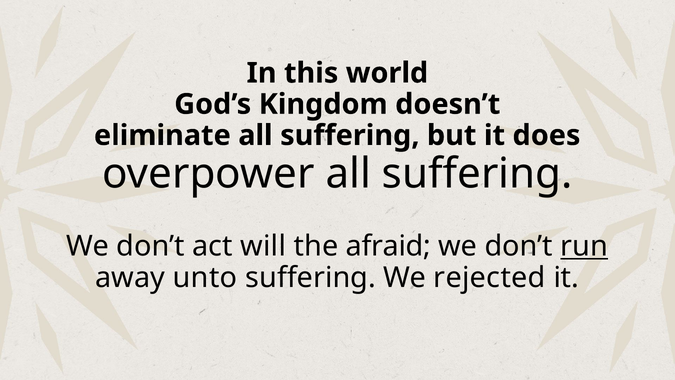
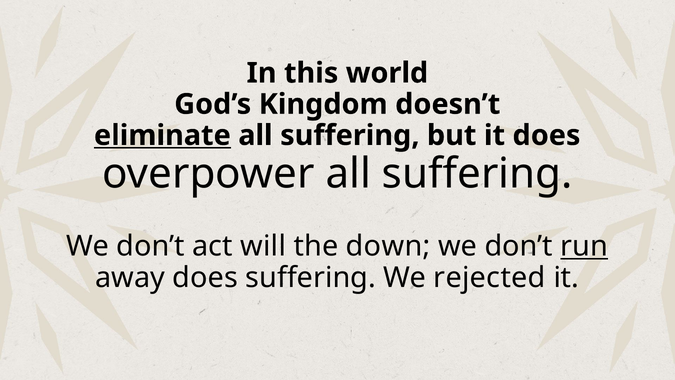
eliminate underline: none -> present (162, 135)
afraid: afraid -> down (388, 246)
away unto: unto -> does (205, 277)
